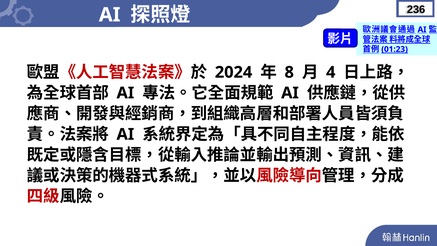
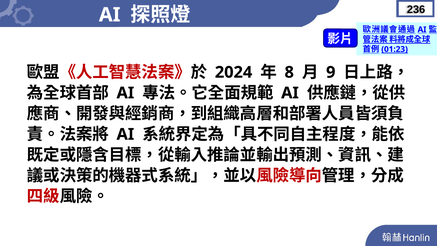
4: 4 -> 9 (331, 72)
